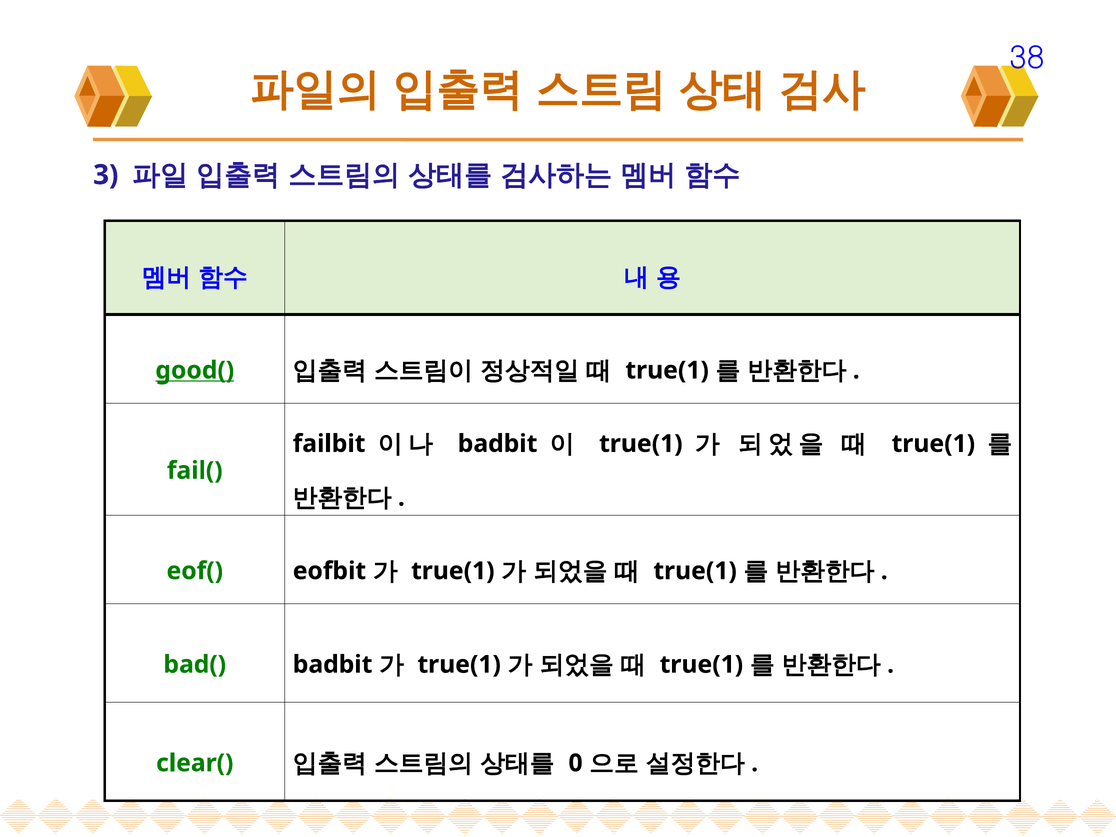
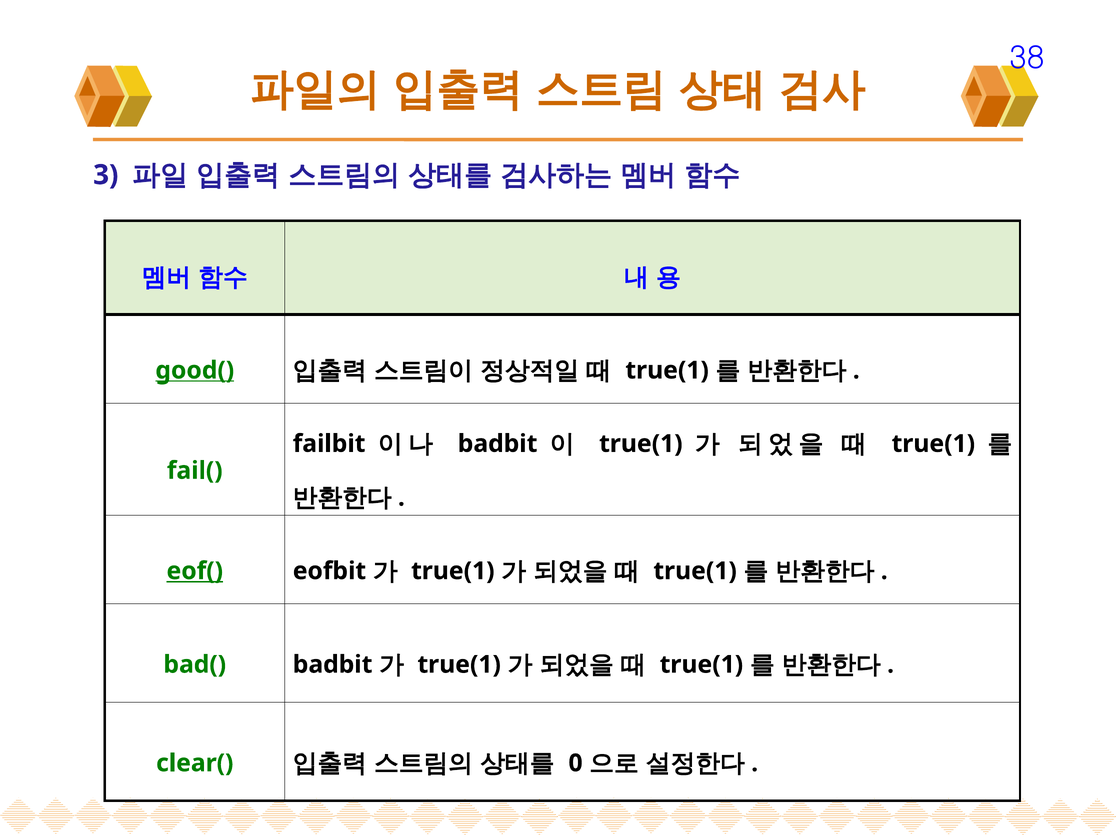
eof( underline: none -> present (195, 571)
